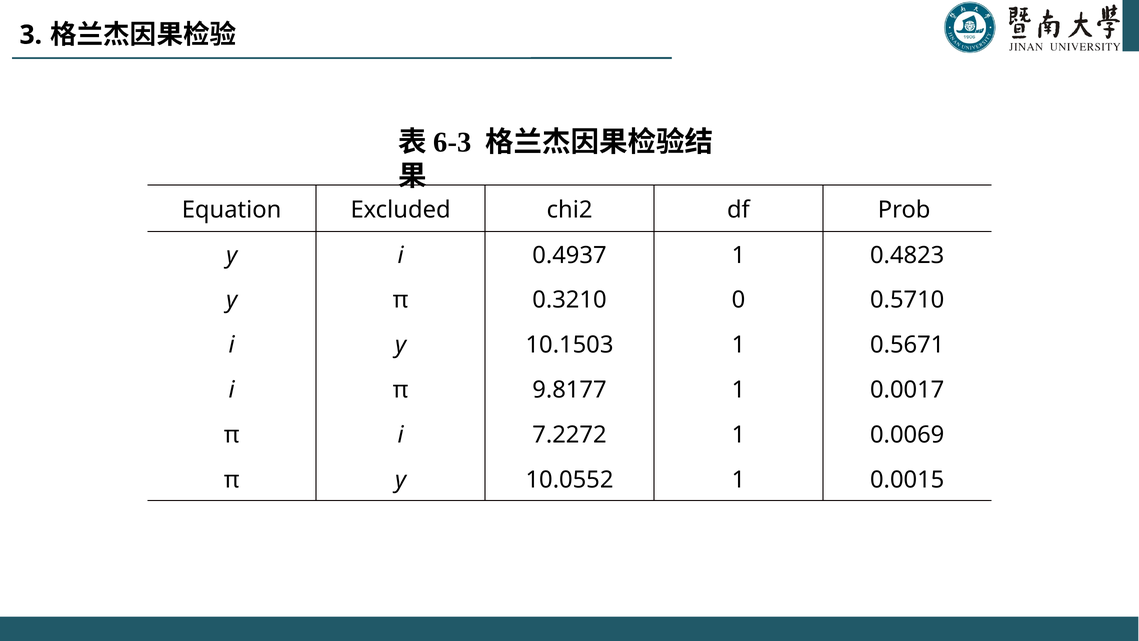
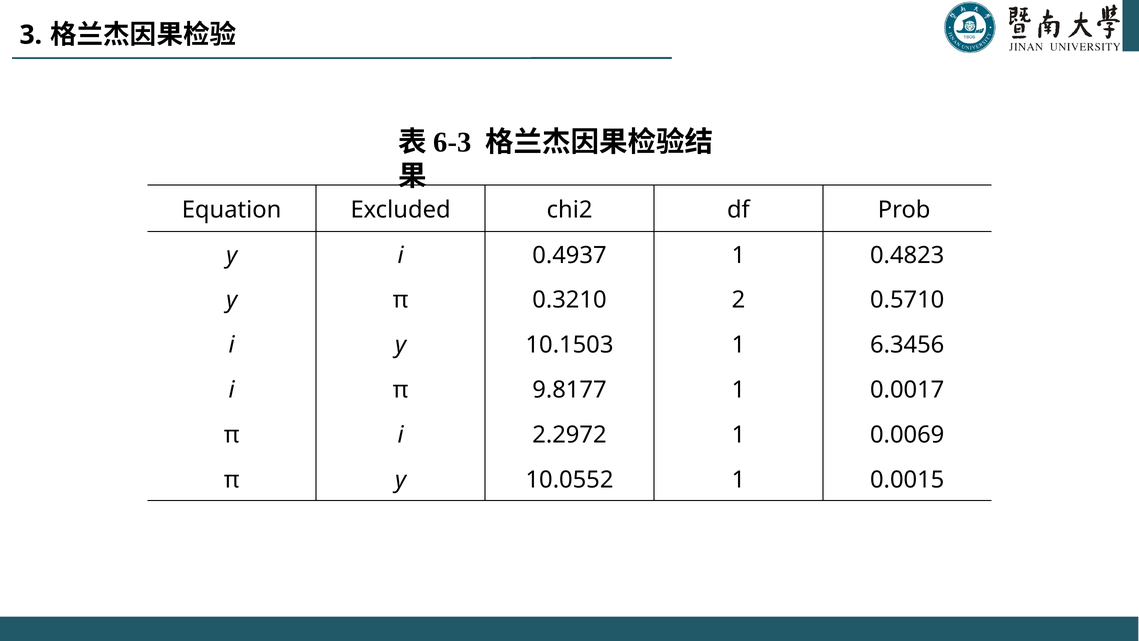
0: 0 -> 2 (738, 300)
0.5671: 0.5671 -> 6.3456 (907, 345)
7.2272: 7.2272 -> 2.2972 (569, 435)
